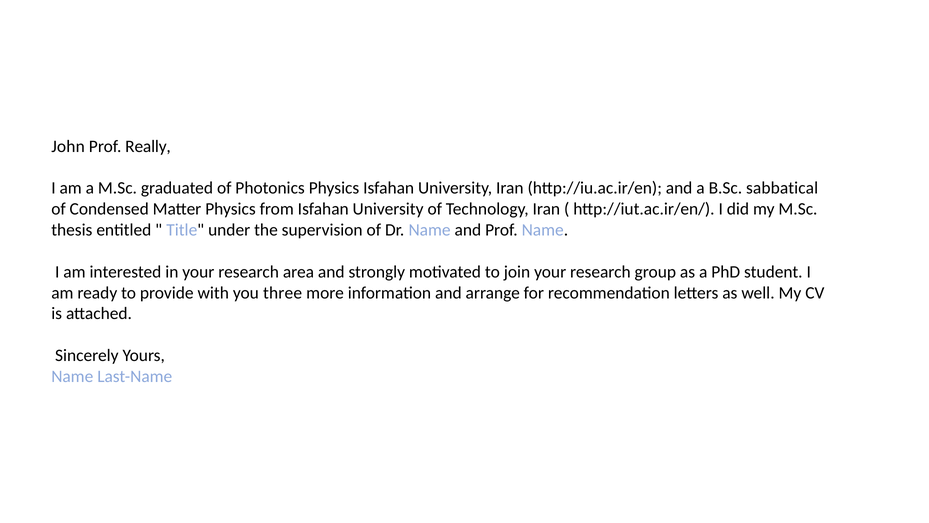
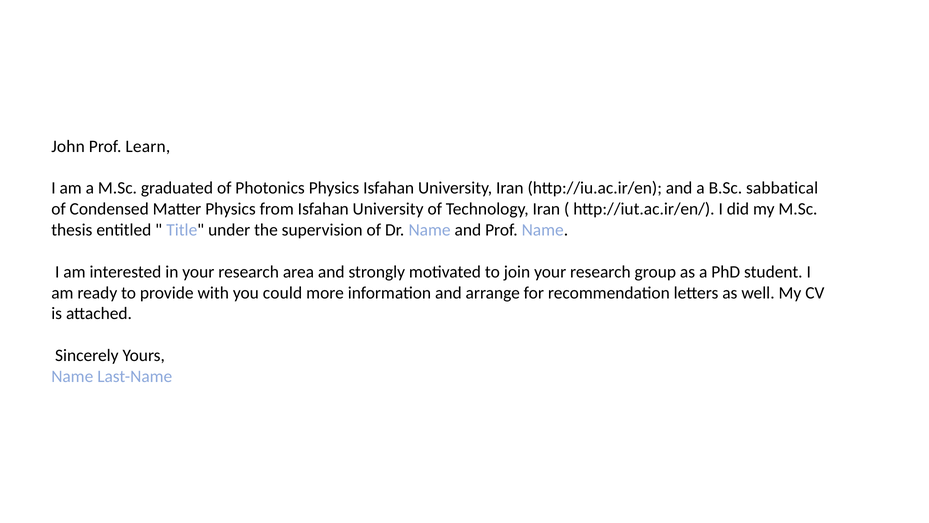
Really: Really -> Learn (148, 146)
three: three -> could (283, 293)
